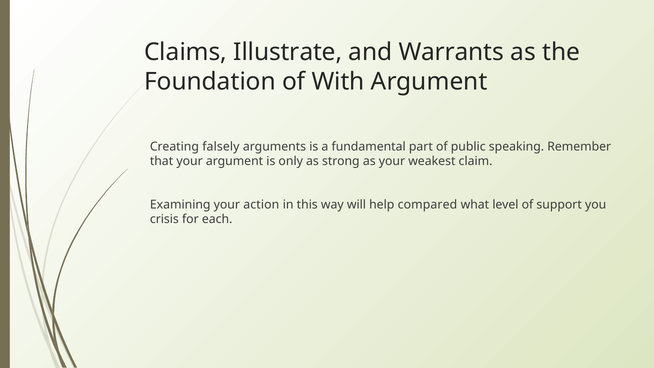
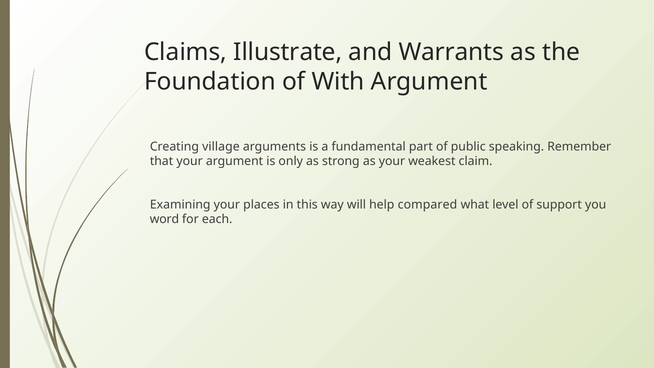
falsely: falsely -> village (221, 147)
action: action -> places (261, 204)
crisis: crisis -> word (164, 219)
